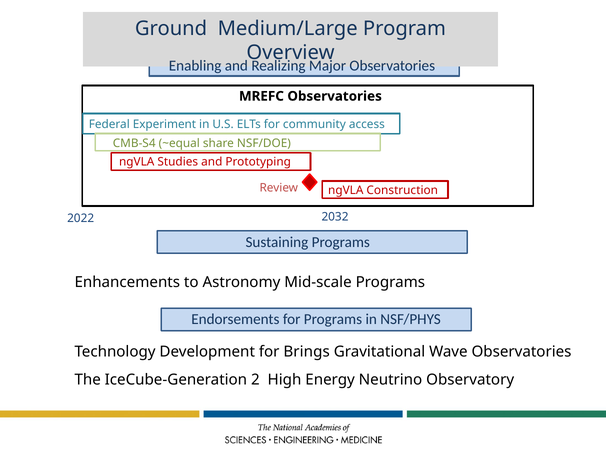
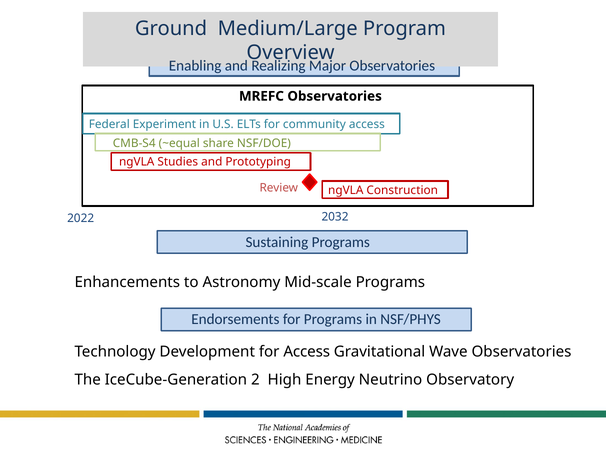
for Brings: Brings -> Access (307, 351)
